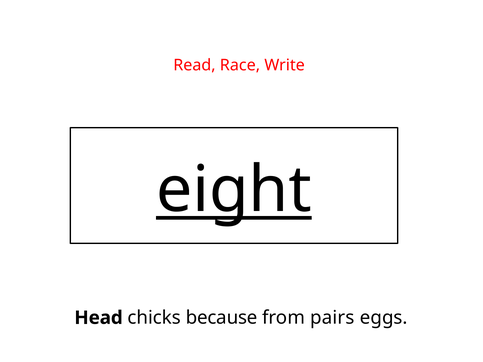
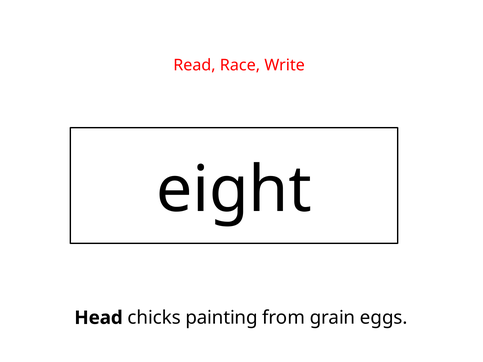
eight underline: present -> none (234, 190)
because: because -> painting (222, 318)
pairs: pairs -> grain (332, 318)
